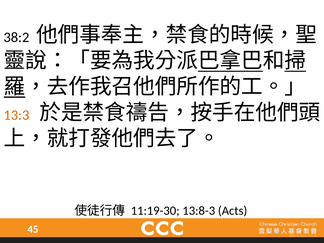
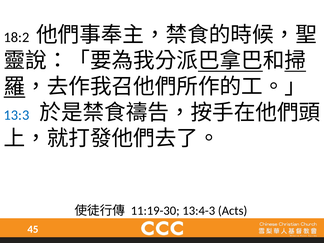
38:2: 38:2 -> 18:2 (16, 37)
13:3 colour: orange -> blue (16, 115)
13:8-3: 13:8-3 -> 13:4-3 (199, 211)
